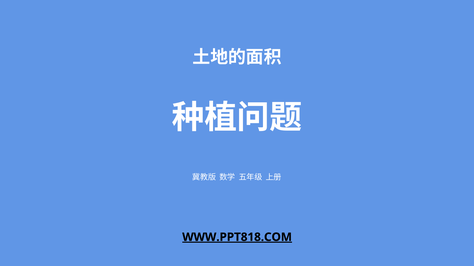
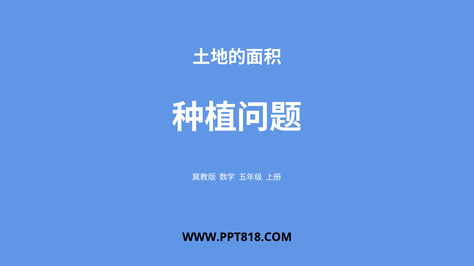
WWW.PPT818.COM underline: present -> none (237, 238)
